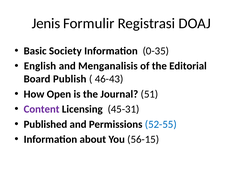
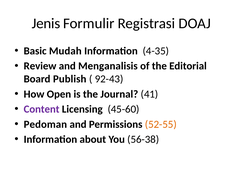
Society: Society -> Mudah (65, 51)
0-35: 0-35 -> 4-35 (156, 51)
English: English -> Review (40, 66)
46-43: 46-43 -> 92-43 (109, 79)
51: 51 -> 41 (149, 94)
45-31: 45-31 -> 45-60 (123, 109)
Published: Published -> Pedoman (45, 124)
52-55 colour: blue -> orange (161, 124)
56-15: 56-15 -> 56-38 (143, 140)
